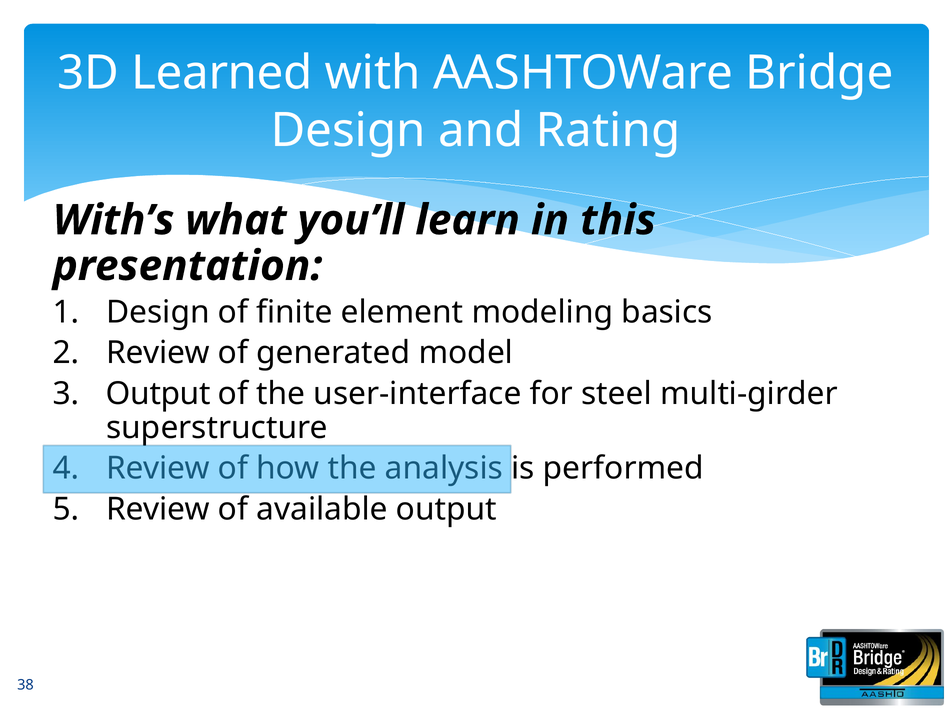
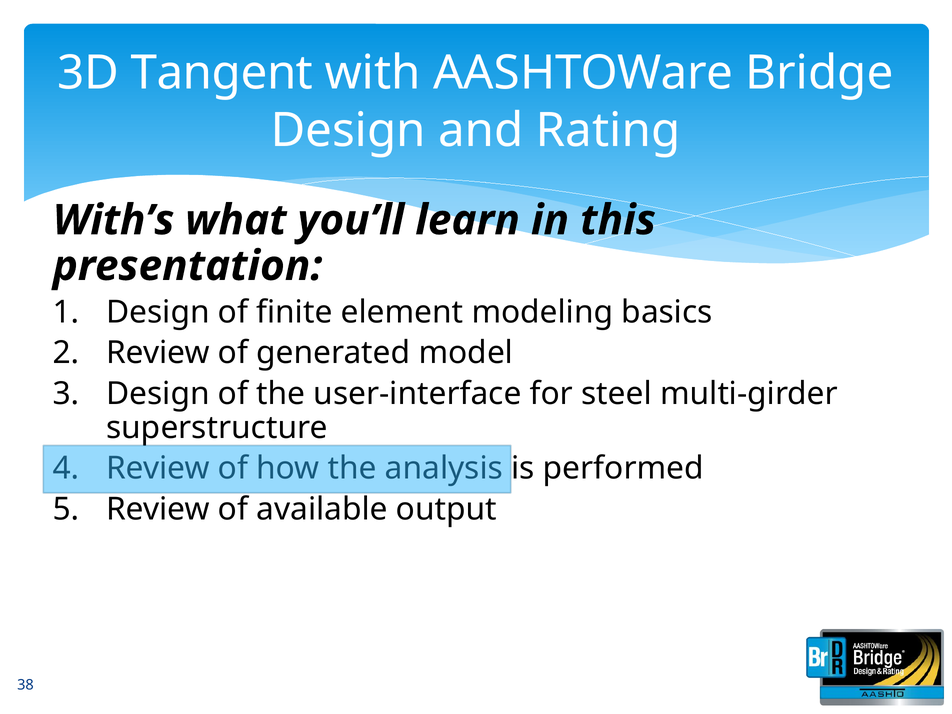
Learned: Learned -> Tangent (222, 73)
Output: Output -> Design (158, 394)
